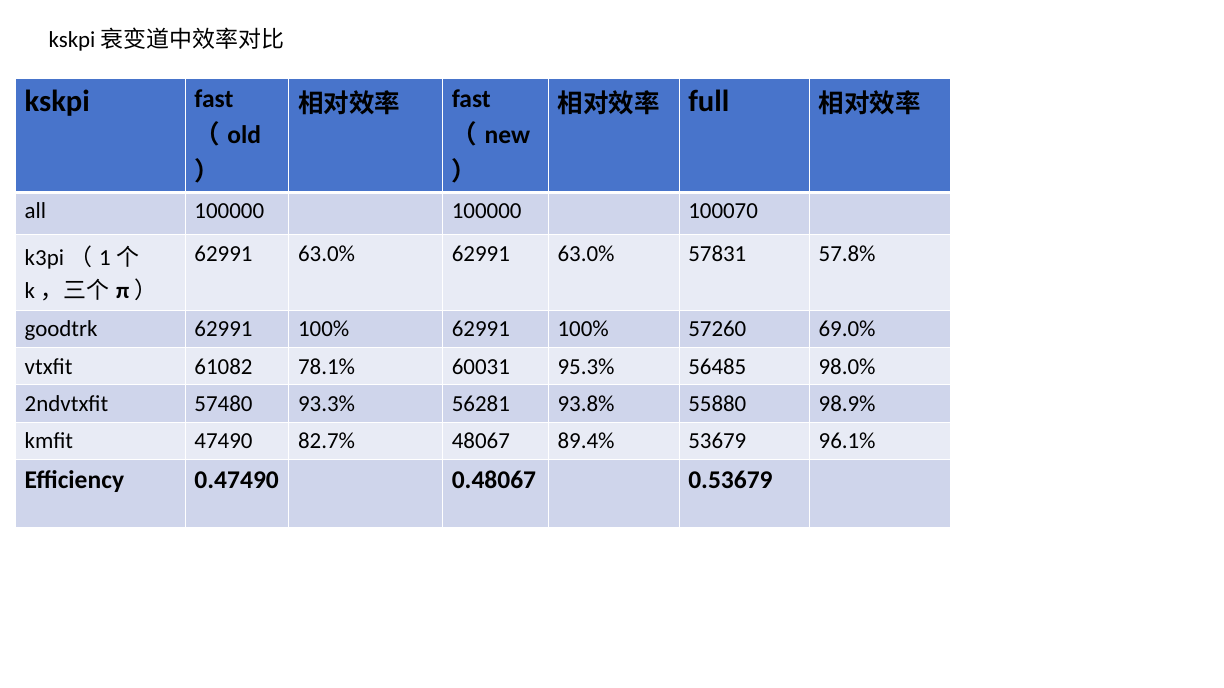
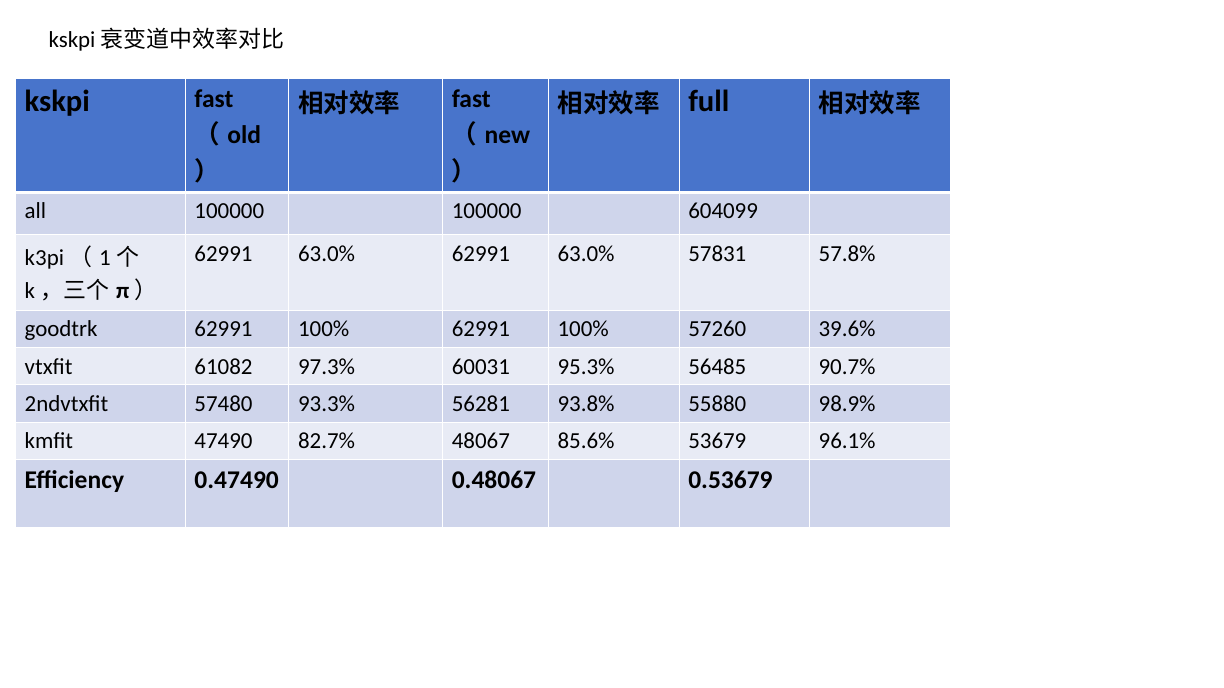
100070: 100070 -> 604099 (723, 212)
69.0%: 69.0% -> 39.6% (847, 329)
78.1%: 78.1% -> 97.3% (327, 367)
98.0%: 98.0% -> 90.7% (847, 367)
89.4%: 89.4% -> 85.6% (586, 441)
